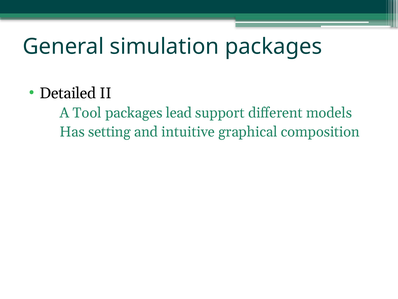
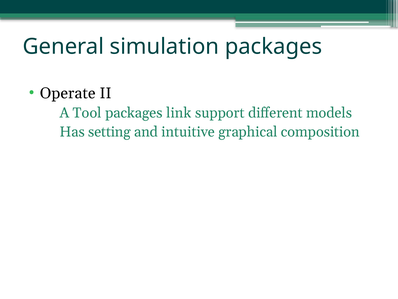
Detailed: Detailed -> Operate (68, 93)
lead: lead -> link (179, 113)
